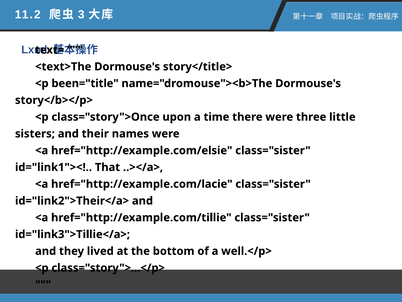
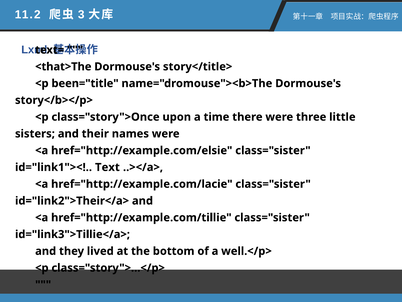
<text>The: <text>The -> <that>The (63, 67)
That: That -> Text (107, 167)
